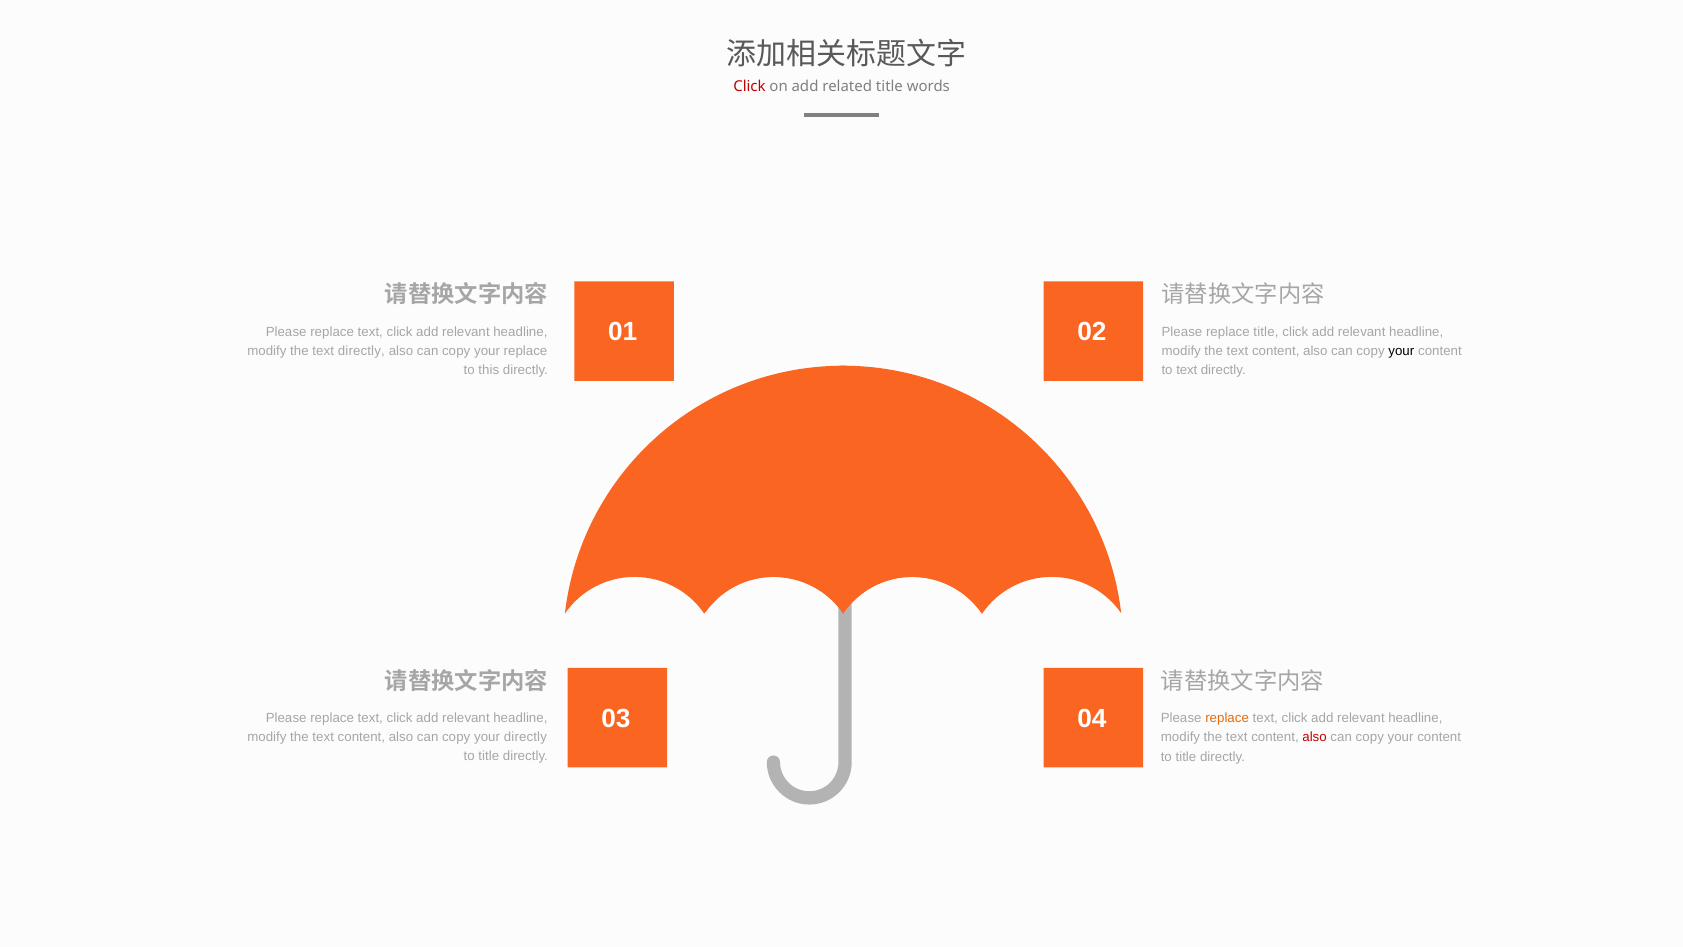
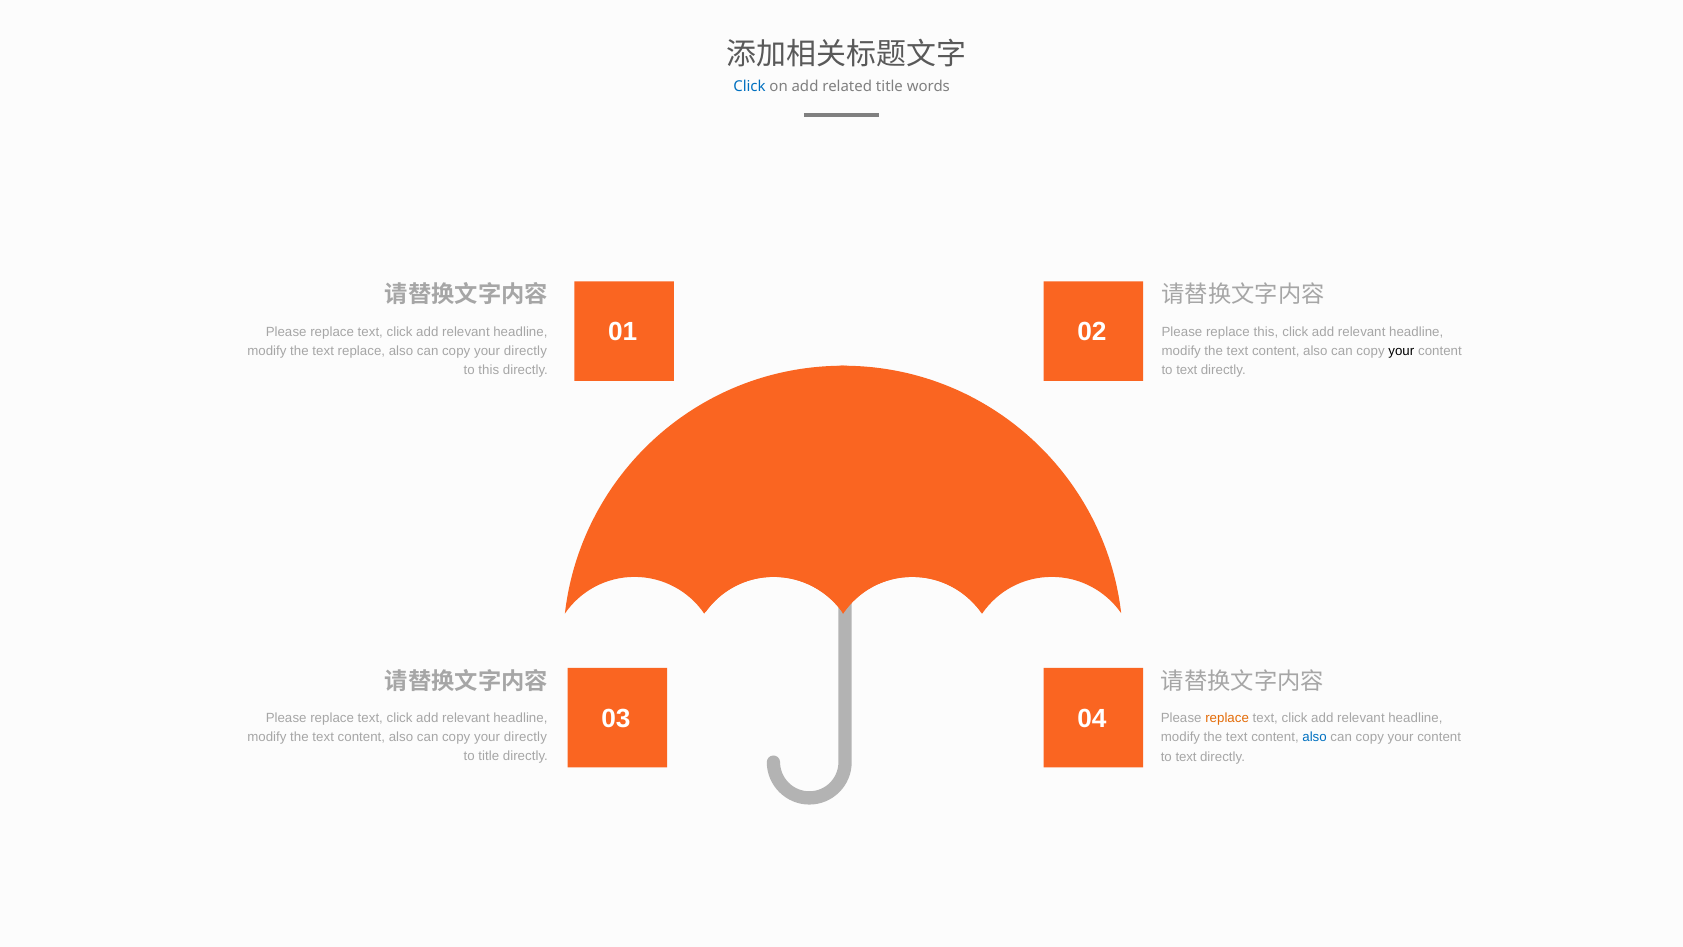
Click colour: red -> blue (749, 86)
replace title: title -> this (1266, 332)
the text directly: directly -> replace (361, 351)
replace: replace -> directly (525, 351)
also colour: red -> blue (1315, 737)
title: title -> text (1186, 756)
